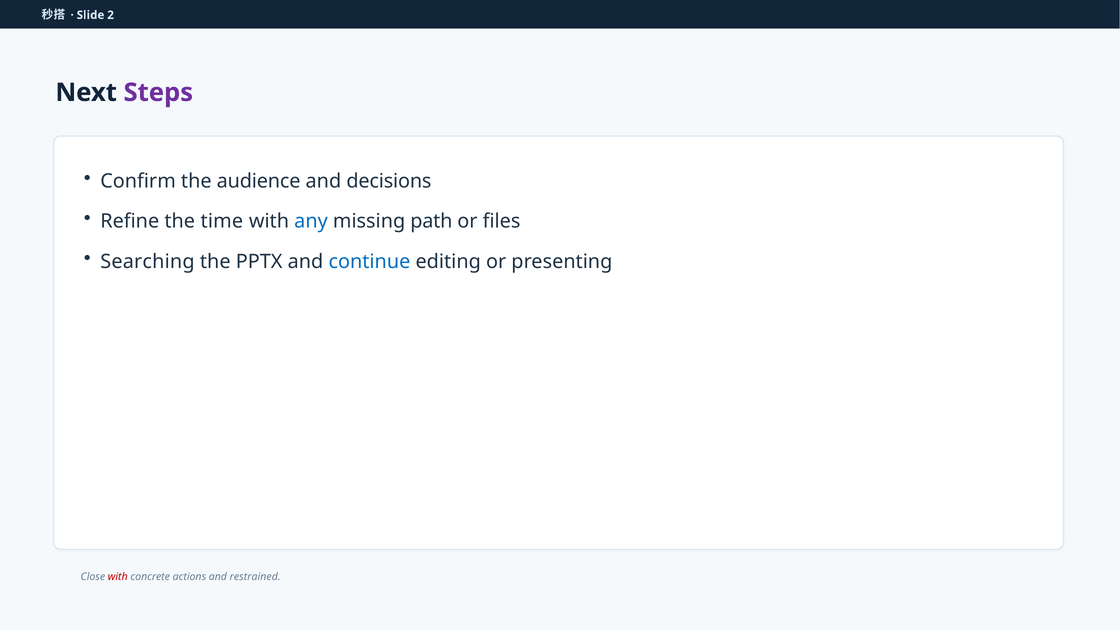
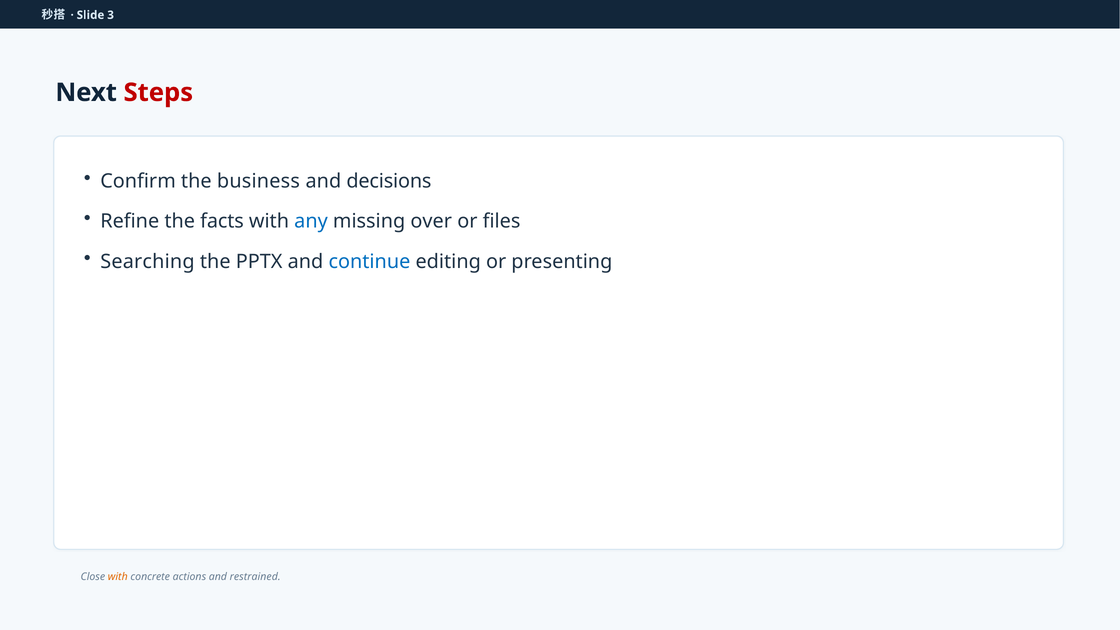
2: 2 -> 3 (111, 15)
Steps colour: purple -> red (158, 93)
audience: audience -> business (258, 181)
time: time -> facts (222, 221)
path: path -> over (431, 221)
with colour: red -> orange (118, 577)
